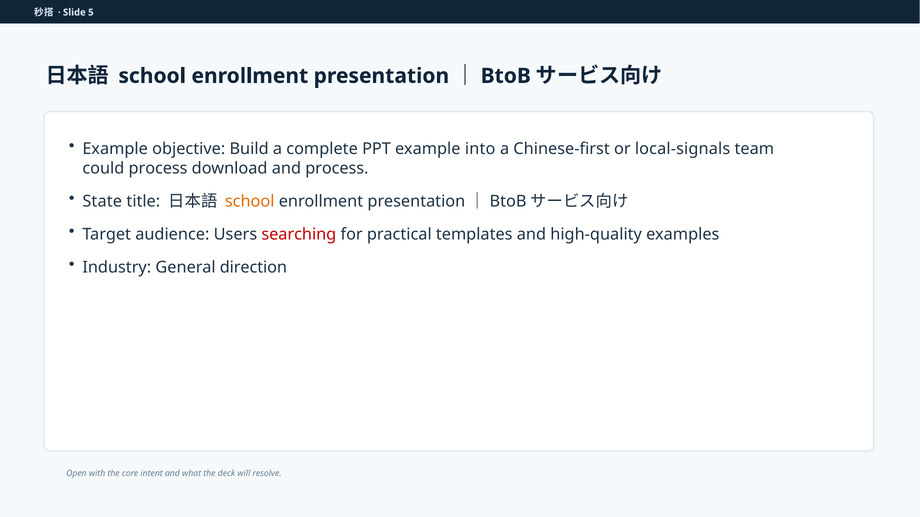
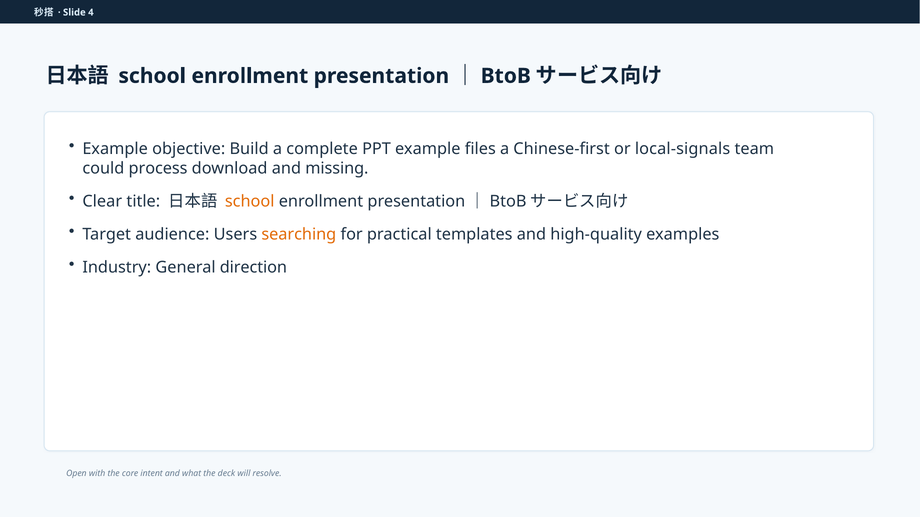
5: 5 -> 4 (91, 12)
into: into -> files (480, 149)
and process: process -> missing (337, 168)
State: State -> Clear (102, 201)
searching colour: red -> orange (299, 234)
